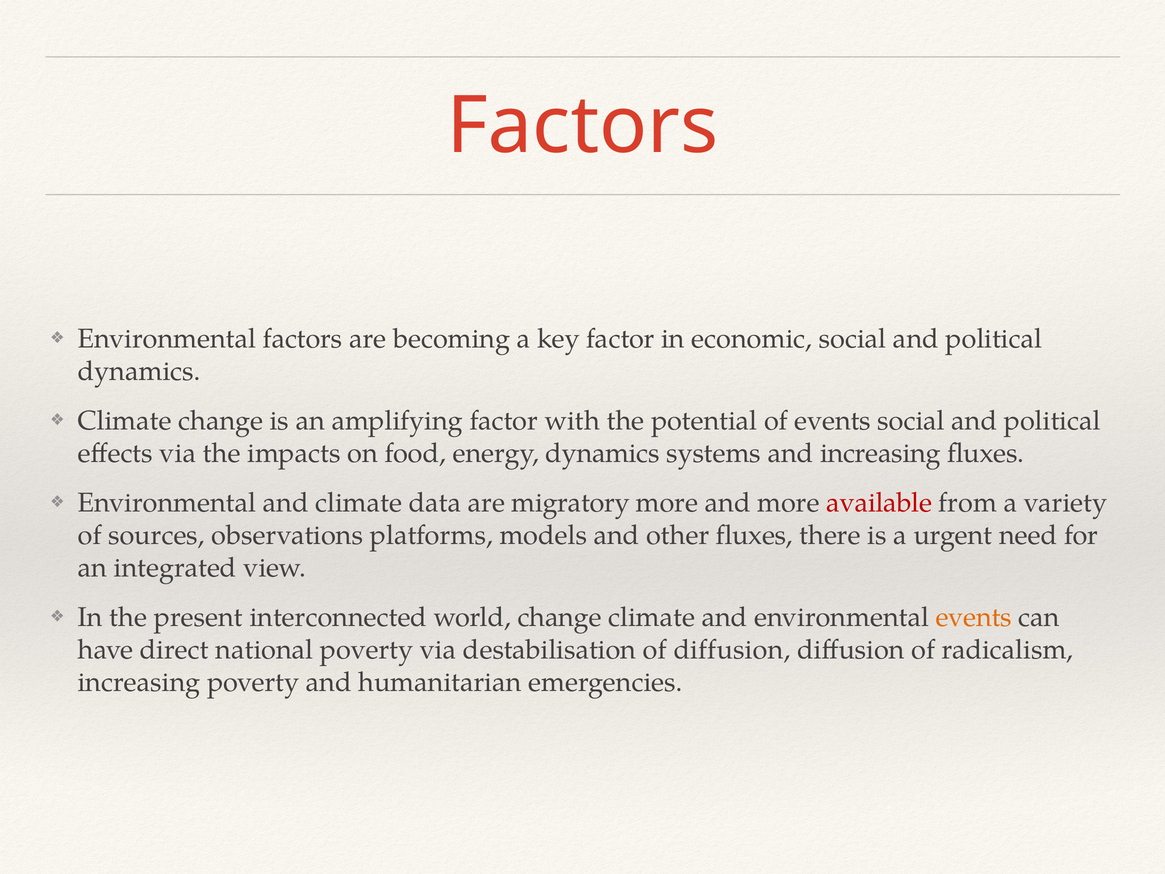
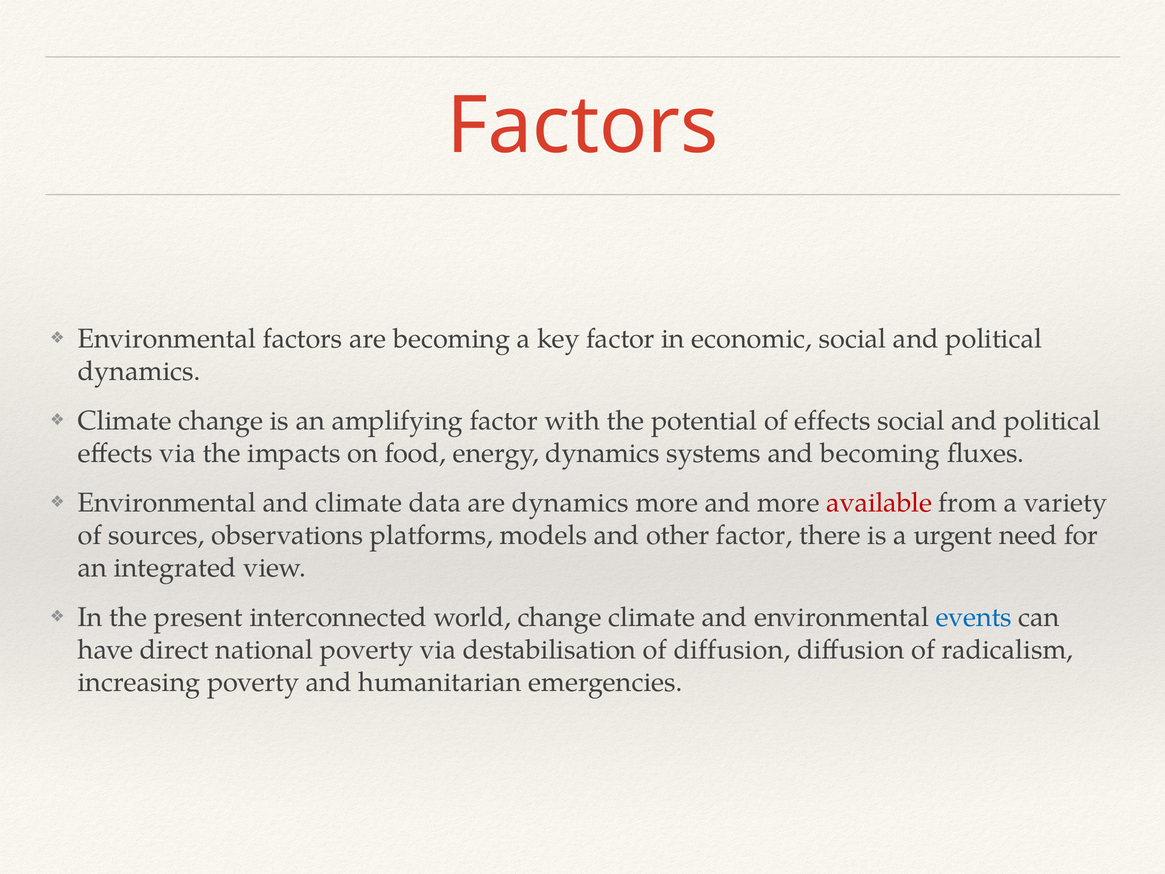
of events: events -> effects (833, 421)
and increasing: increasing -> becoming (880, 453)
are migratory: migratory -> dynamics (570, 503)
other fluxes: fluxes -> factor (754, 535)
events colour: orange -> blue (974, 617)
